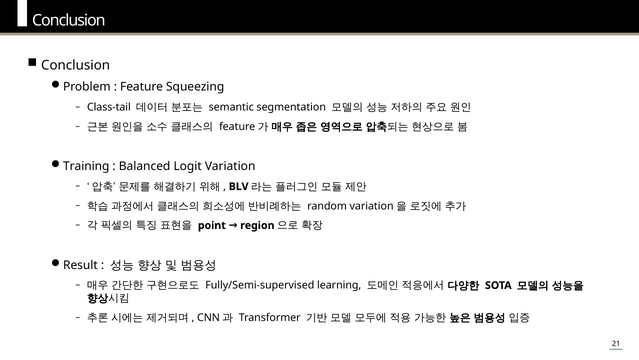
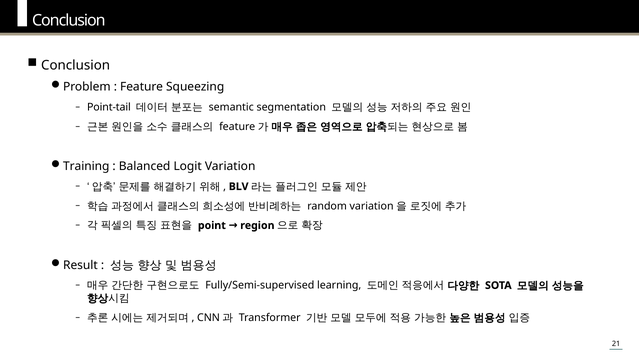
Class-tail: Class-tail -> Point-tail (109, 107)
